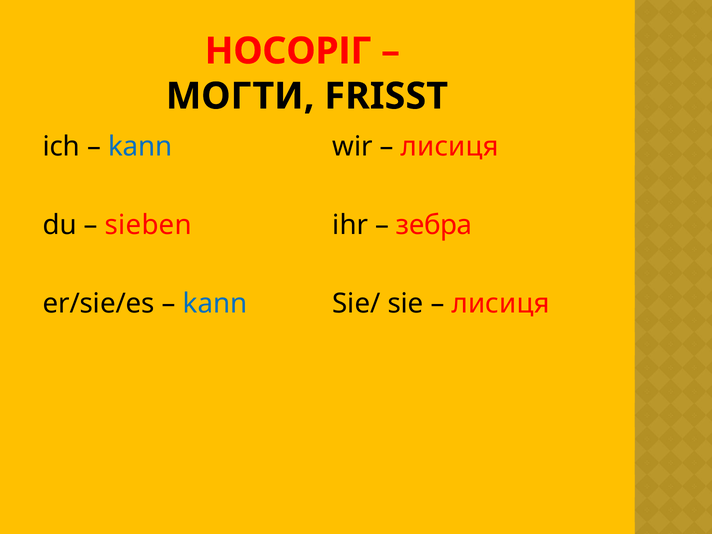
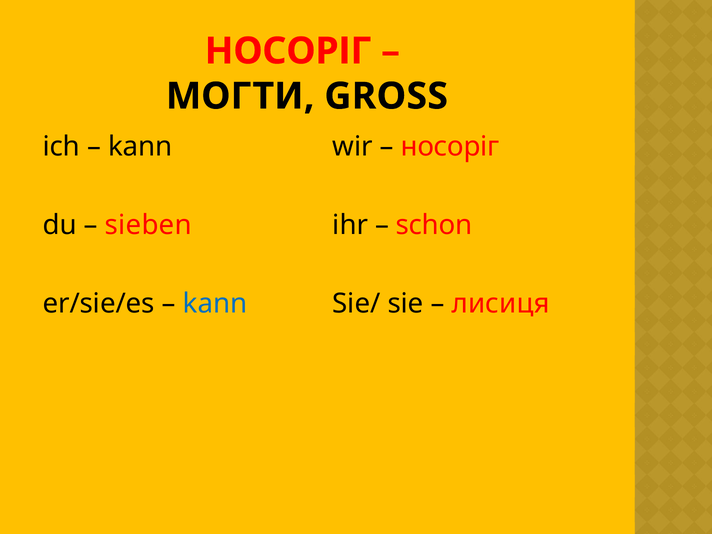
FRISST: FRISST -> GROSS (386, 96)
kann colour: blue -> black (140, 147)
лисиця: лисиця -> носоріг (450, 147)
зебра: зебра -> schon (434, 225)
